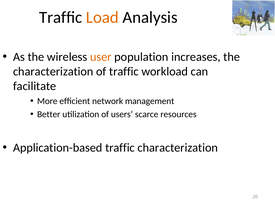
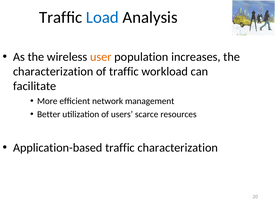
Load colour: orange -> blue (102, 17)
